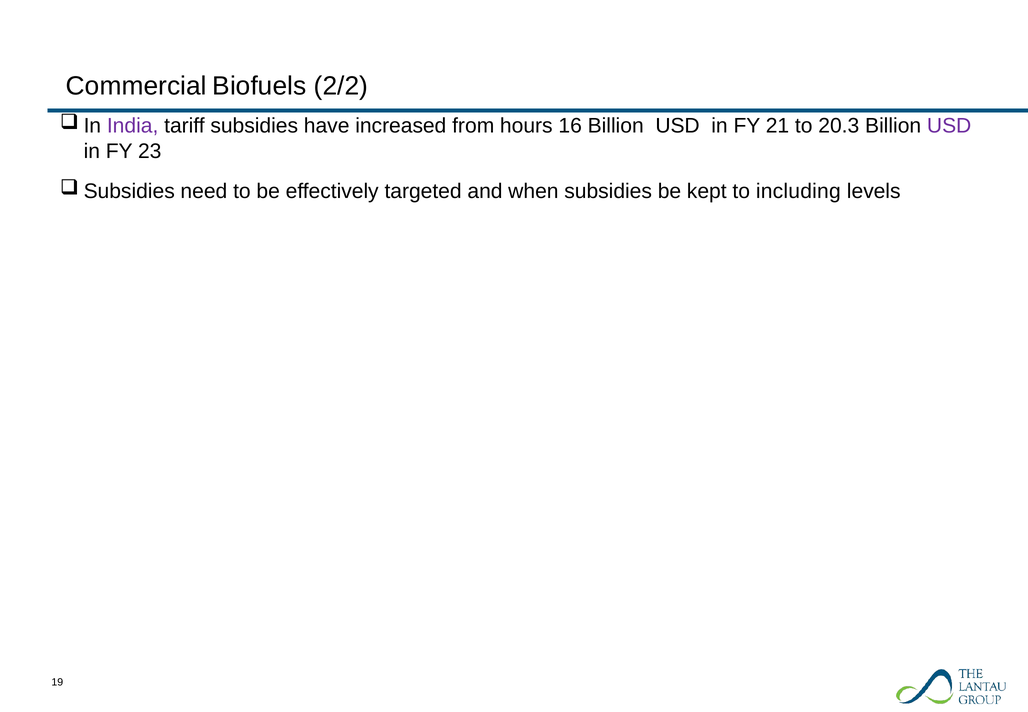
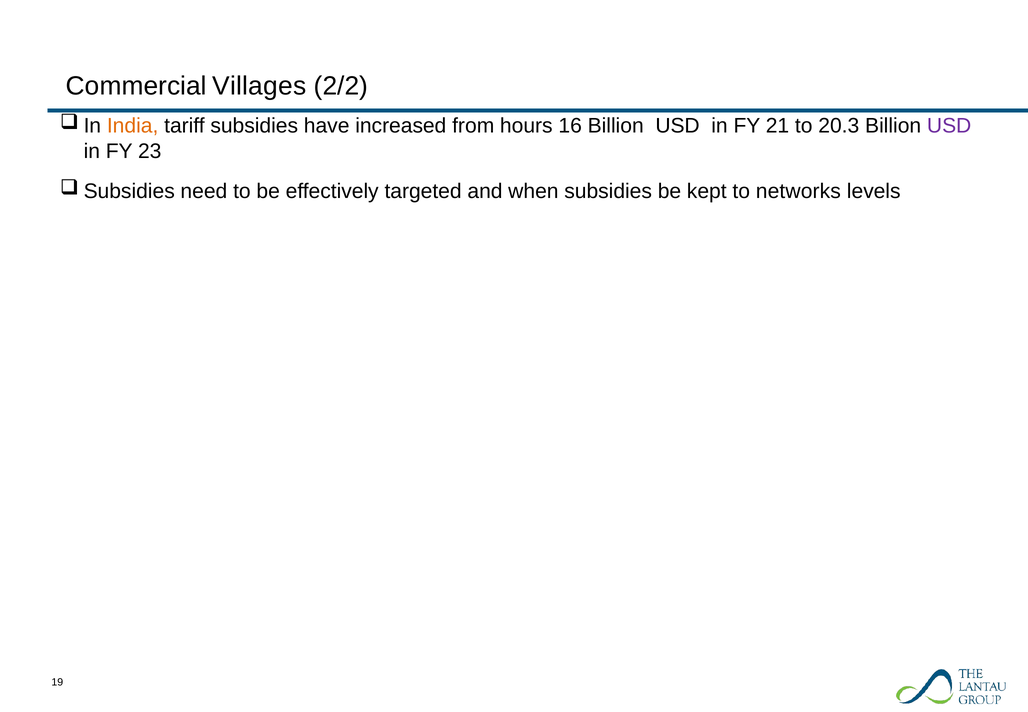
Biofuels: Biofuels -> Villages (259, 86)
India colour: purple -> orange (133, 126)
including: including -> networks (798, 191)
